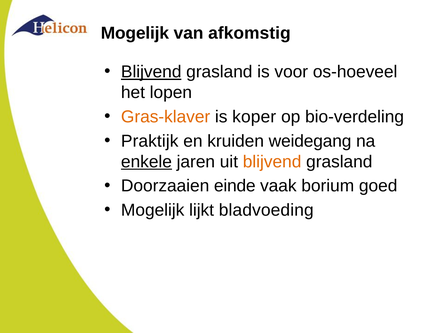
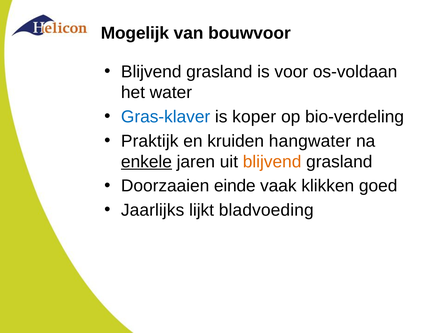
afkomstig: afkomstig -> bouwvoor (249, 33)
Blijvend underline: present -> none (151, 72)
os-hoeveel: os-hoeveel -> os-voldaan (355, 72)
lopen: lopen -> water (171, 93)
Gras-klaver colour: orange -> blue (166, 117)
weidegang: weidegang -> hangwater (310, 141)
borium: borium -> klikken (328, 186)
Mogelijk: Mogelijk -> Jaarlijks (153, 211)
